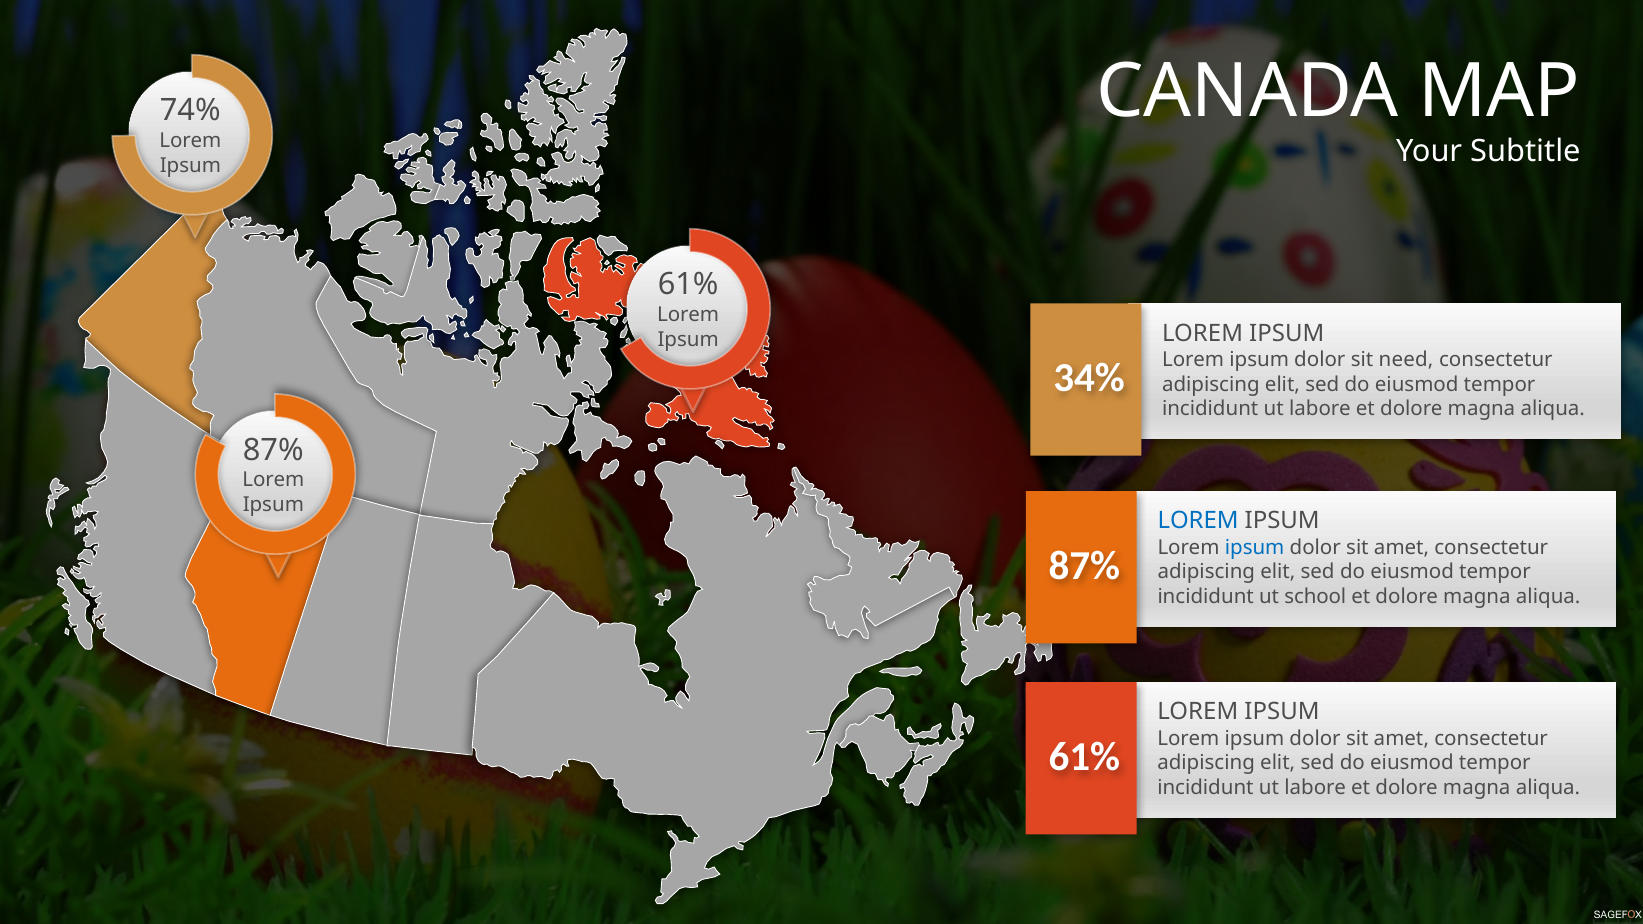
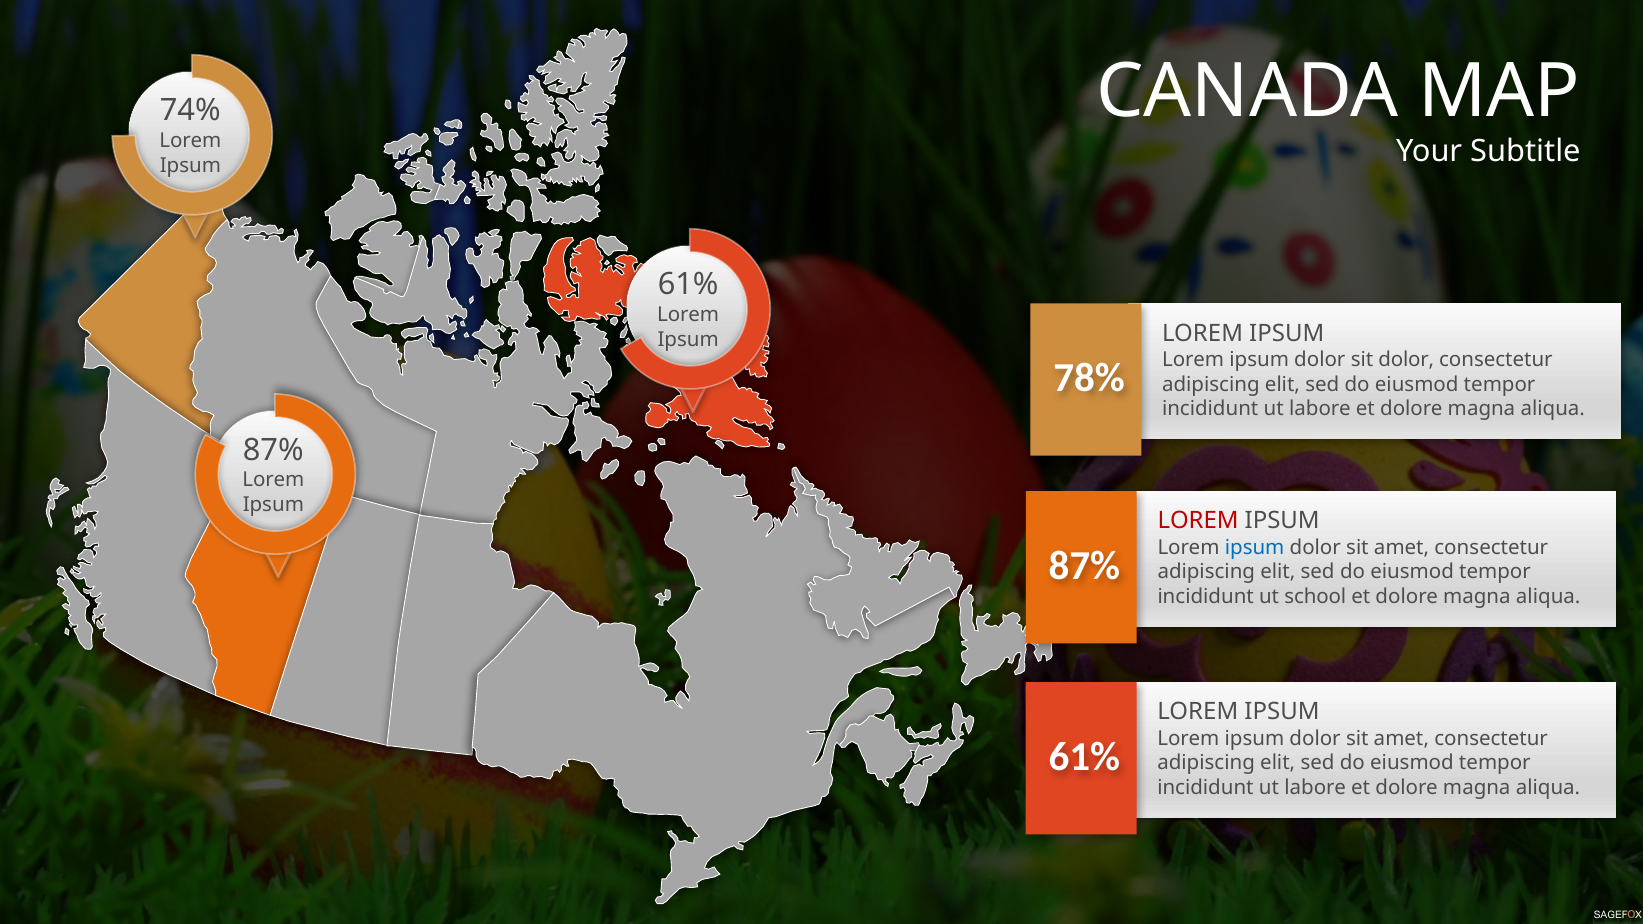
sit need: need -> dolor (1406, 360)
34%: 34% -> 78% (1089, 378)
LOREM colour: blue -> red (1198, 521)
